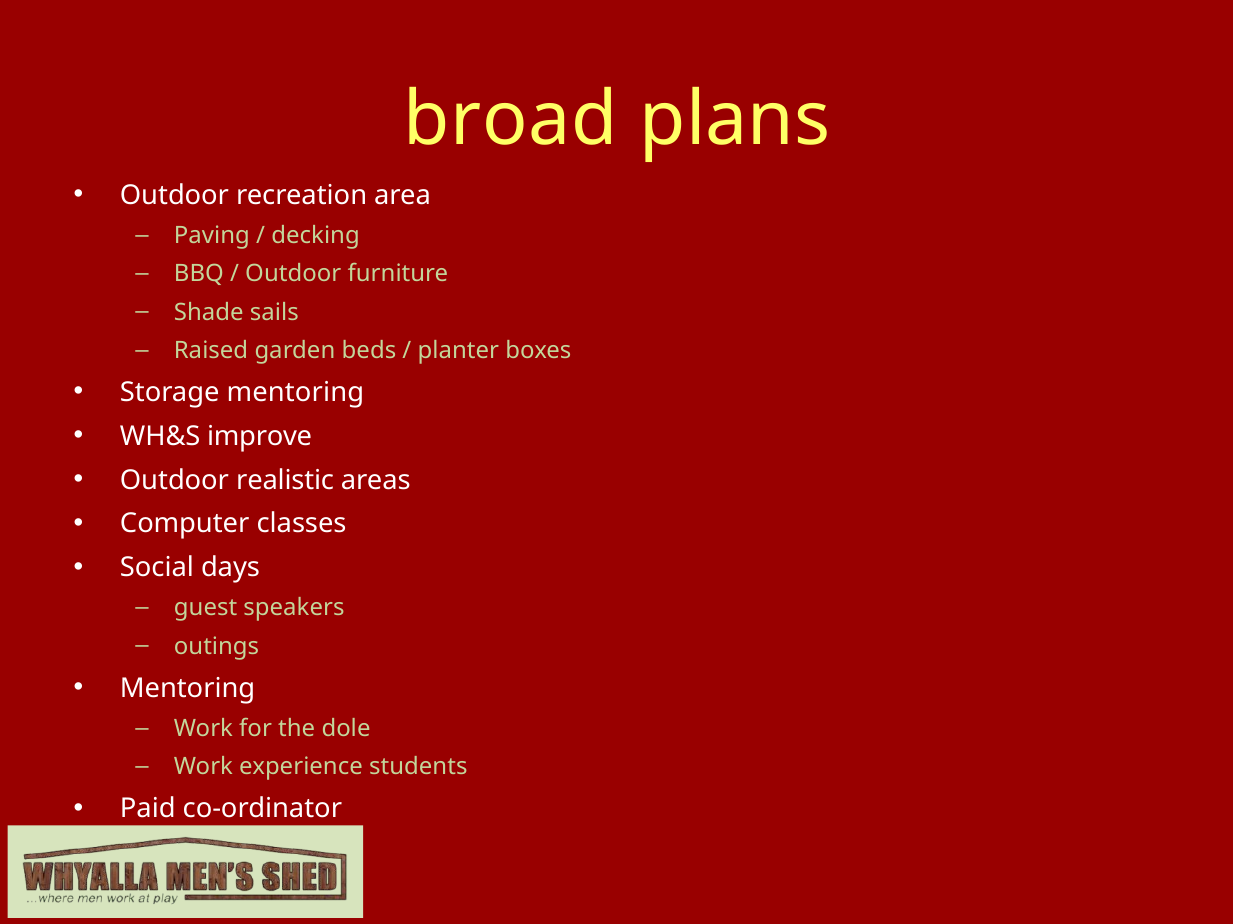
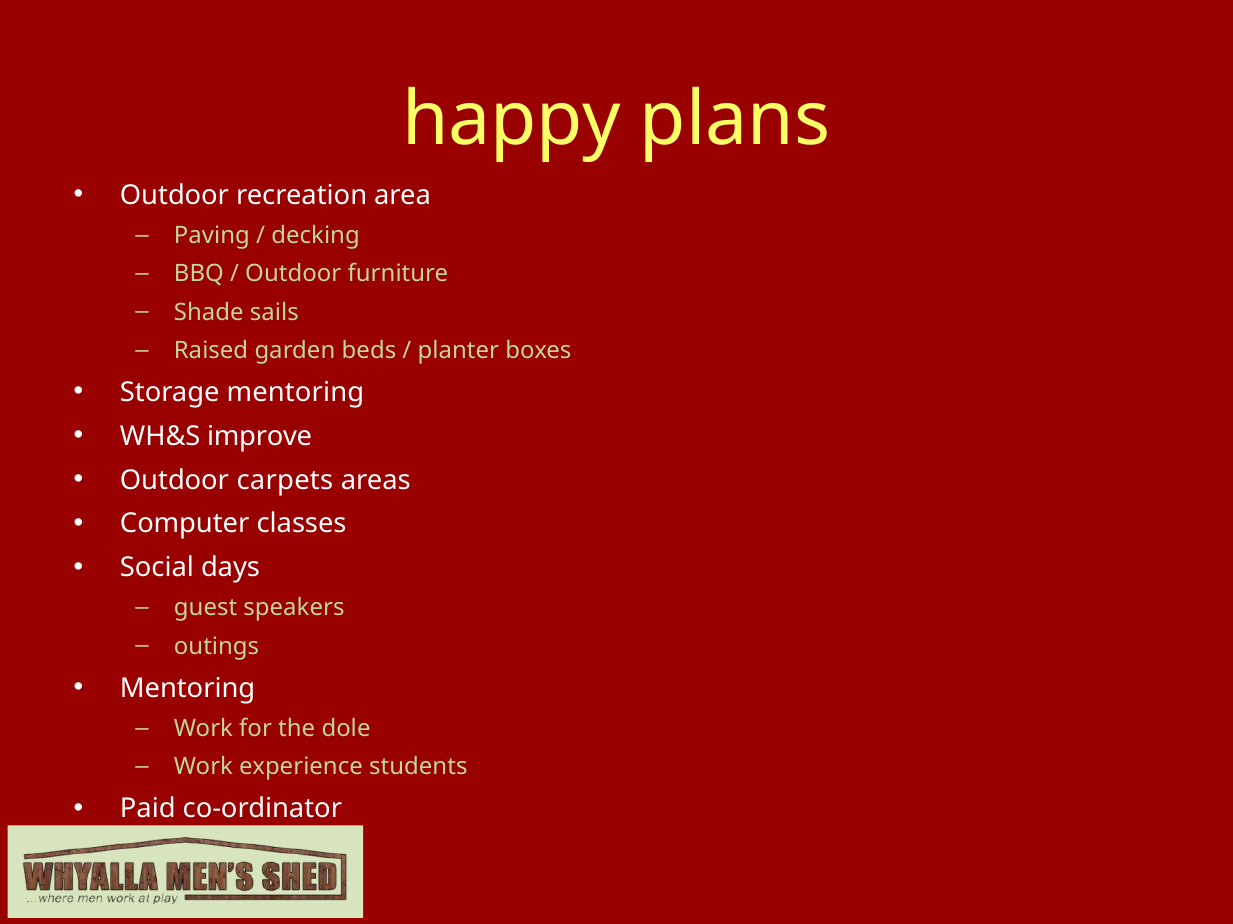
broad: broad -> happy (511, 119)
realistic: realistic -> carpets (285, 481)
